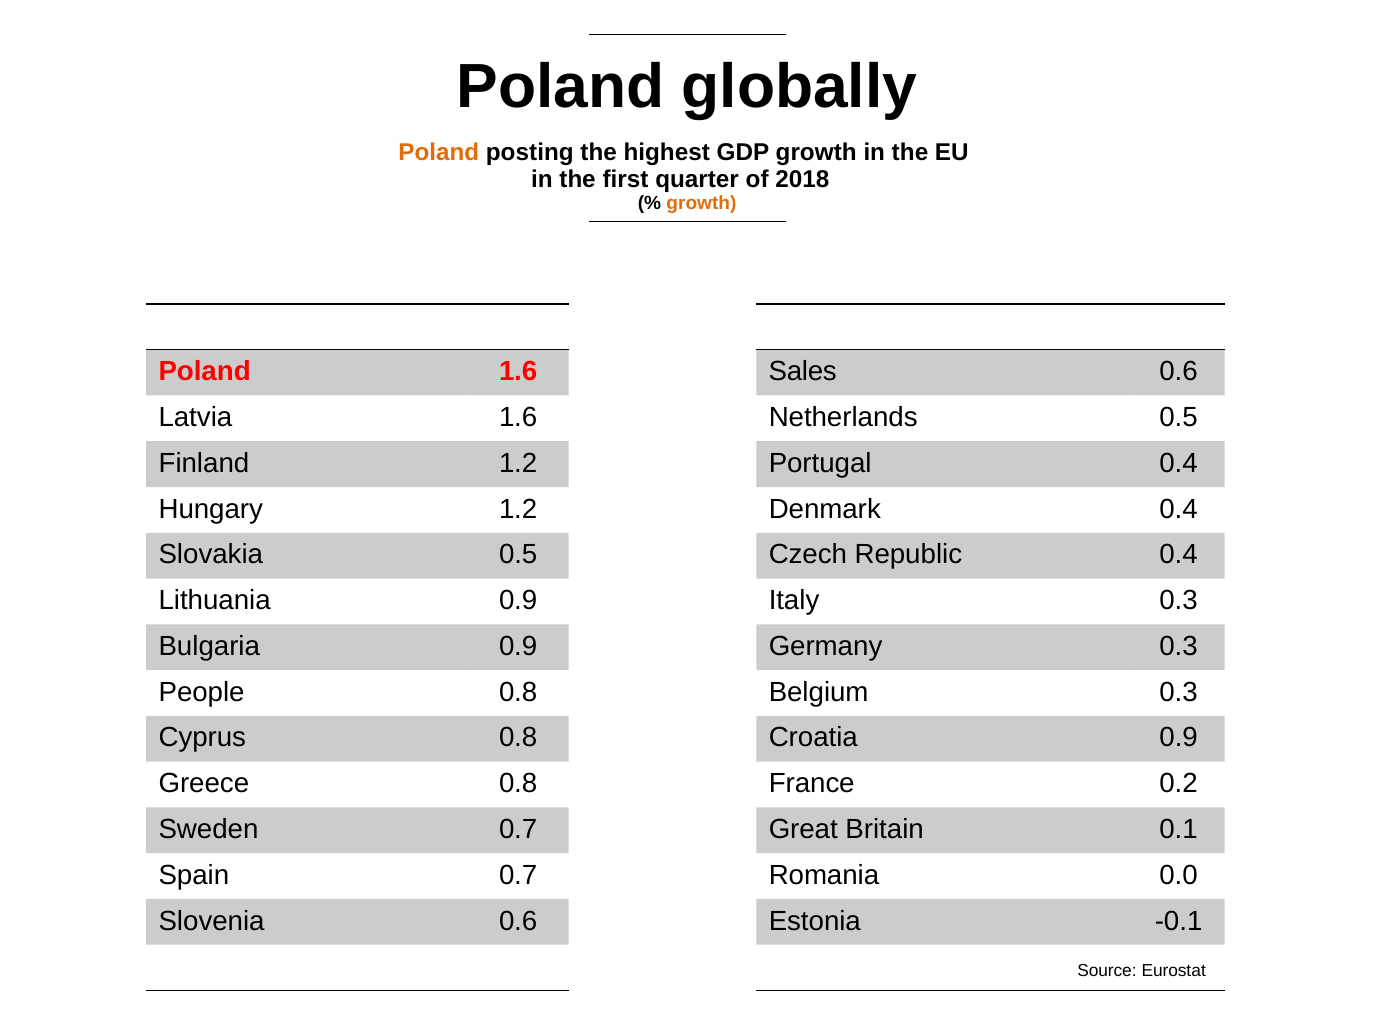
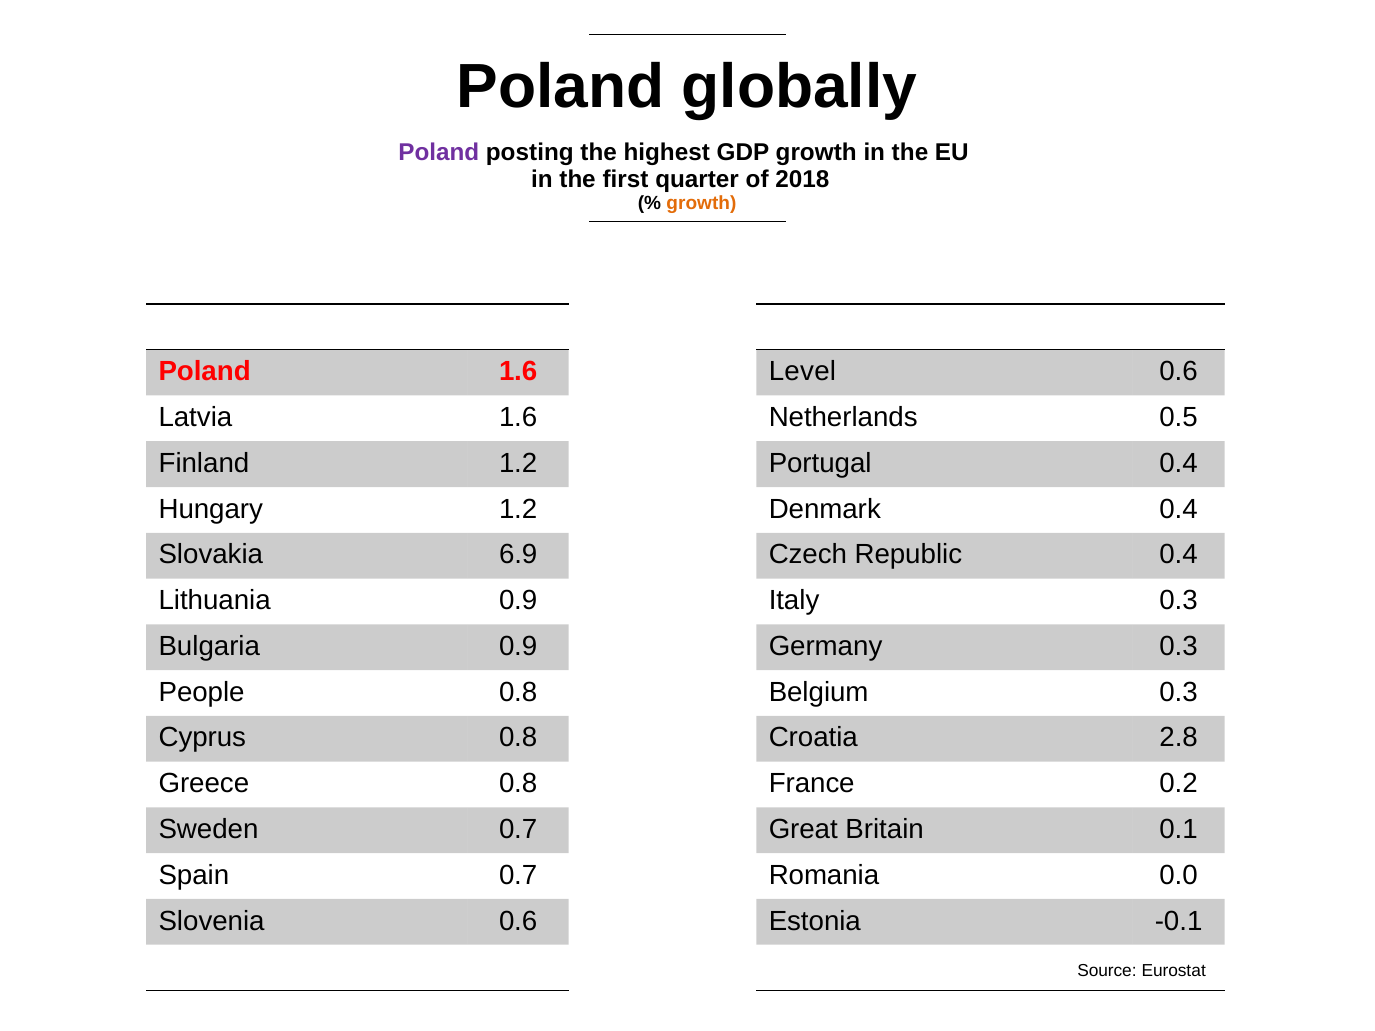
Poland colour: orange -> purple (439, 153)
Sales: Sales -> Level (802, 372)
Slovakia 0.5: 0.5 -> 6.9 (518, 555)
Croatia 0.9: 0.9 -> 2.8 (1179, 738)
